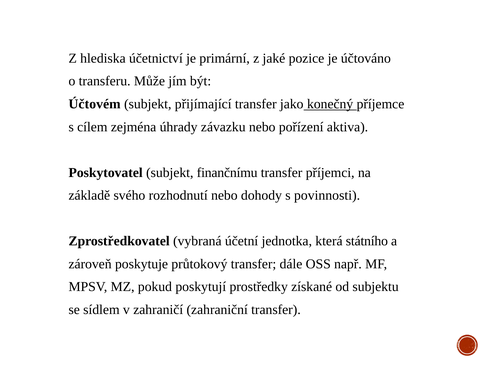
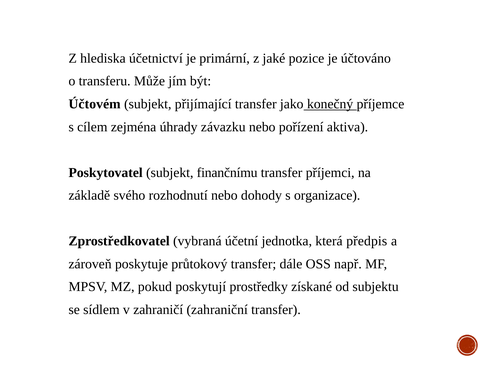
povinnosti: povinnosti -> organizace (327, 196)
státního: státního -> předpis (367, 241)
